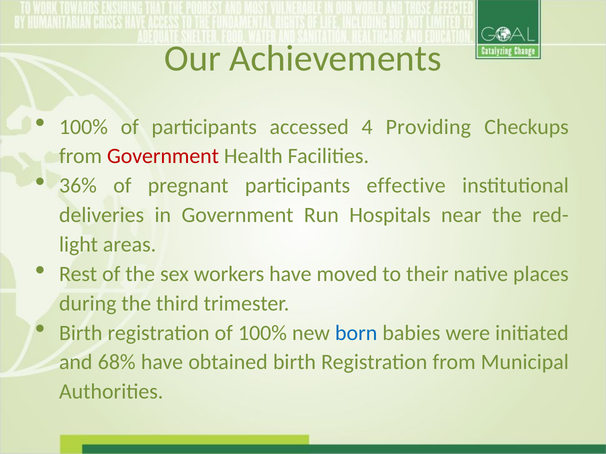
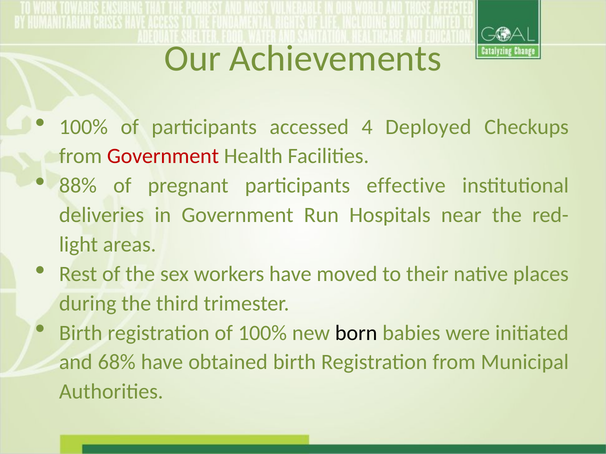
Providing: Providing -> Deployed (428, 127)
36%: 36% -> 88% (78, 186)
born colour: blue -> black (356, 333)
